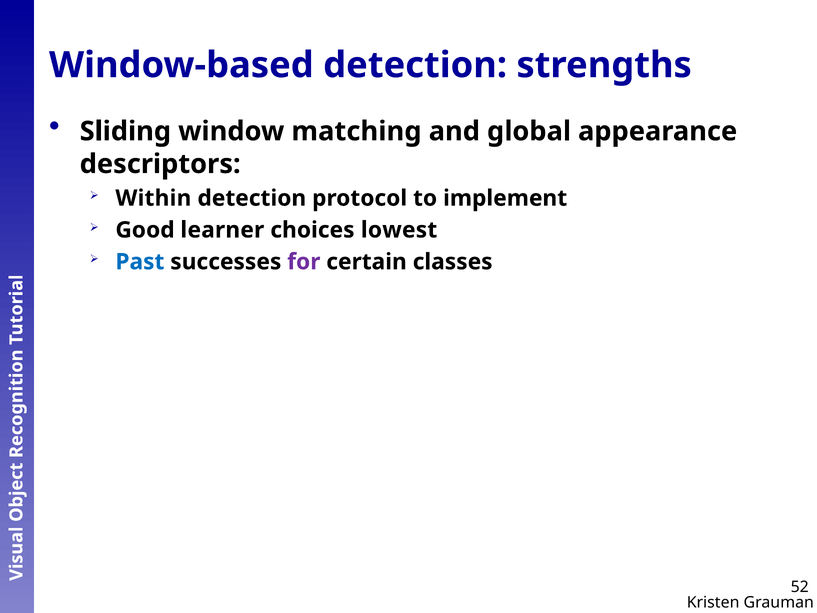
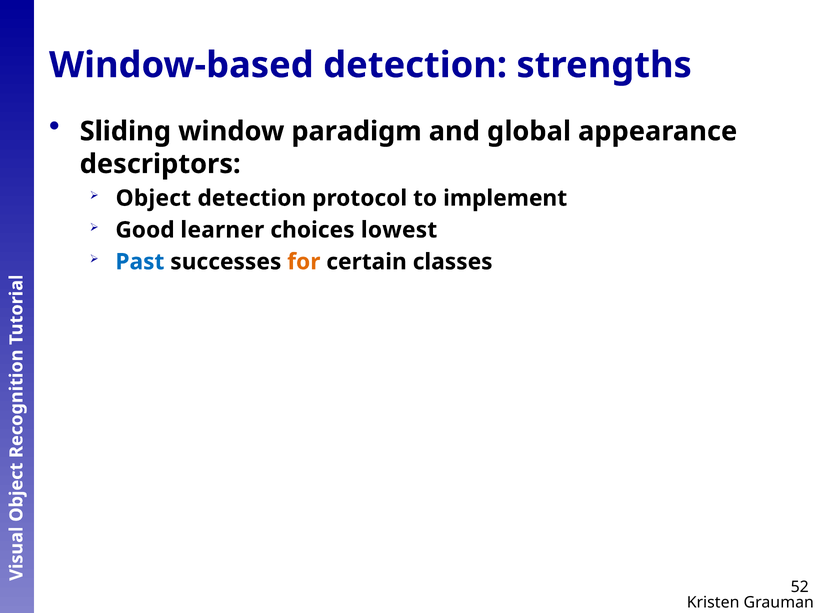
matching: matching -> paradigm (357, 131)
Within: Within -> Object (153, 198)
for colour: purple -> orange (304, 262)
